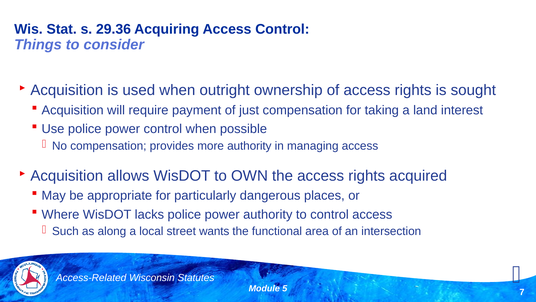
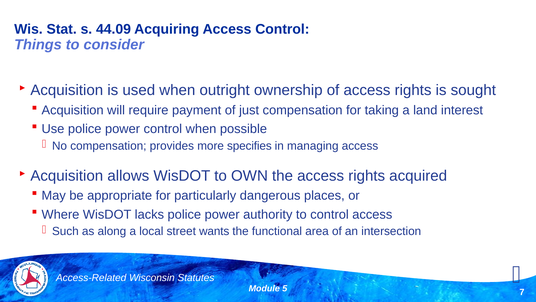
29.36: 29.36 -> 44.09 (113, 29)
more authority: authority -> specifies (249, 146)
